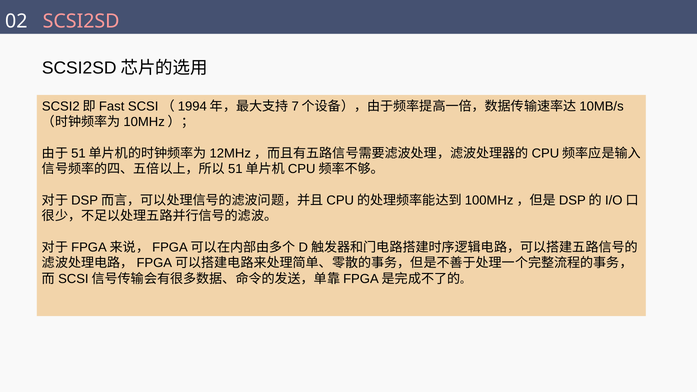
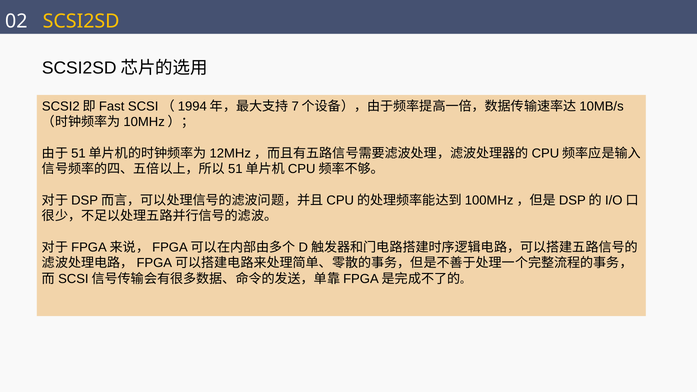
SCSI2SD colour: pink -> yellow (81, 21)
